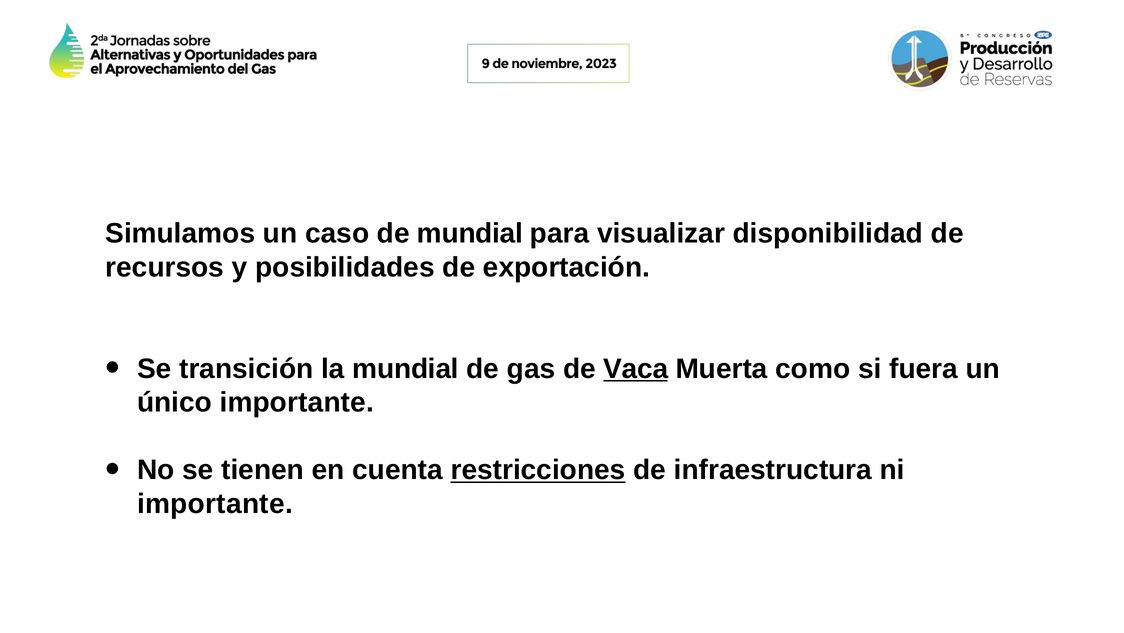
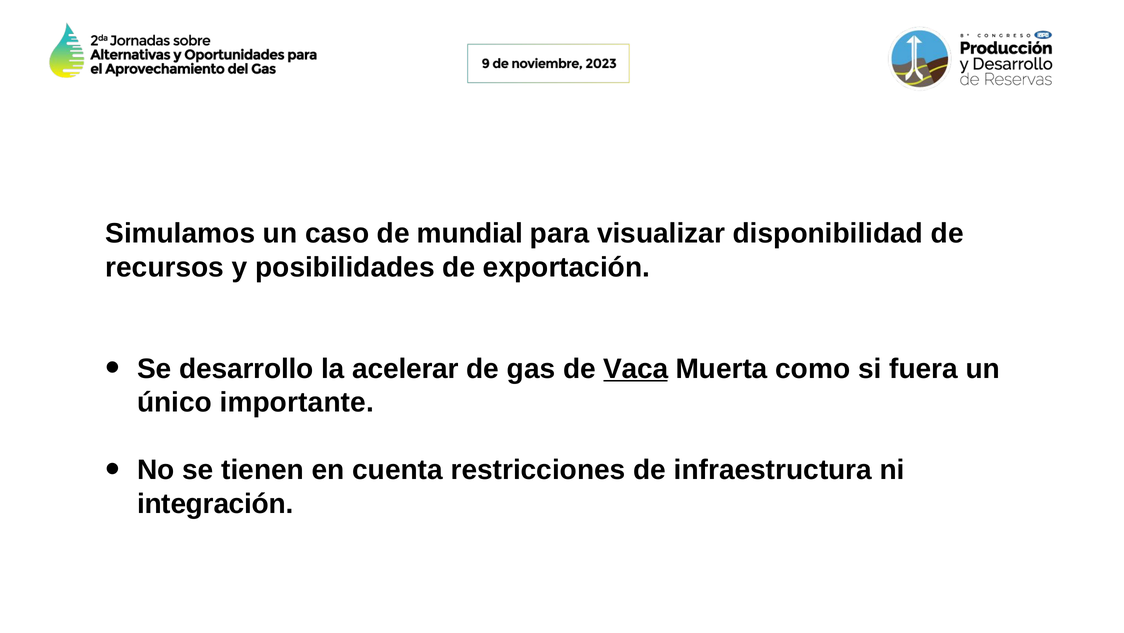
transición: transición -> desarrollo (246, 368)
la mundial: mundial -> acelerar (406, 368)
restricciones underline: present -> none (538, 469)
importante: importante -> integración (215, 503)
